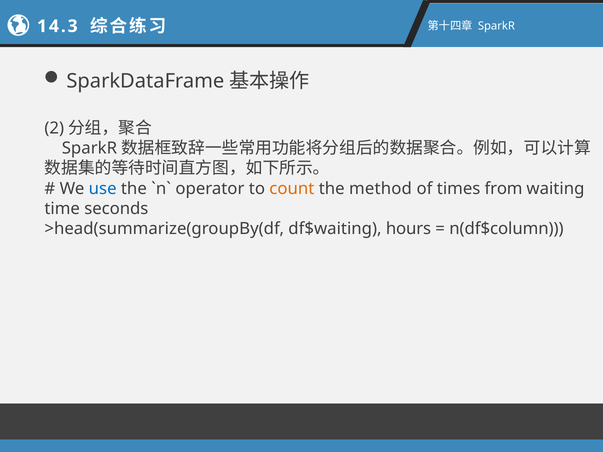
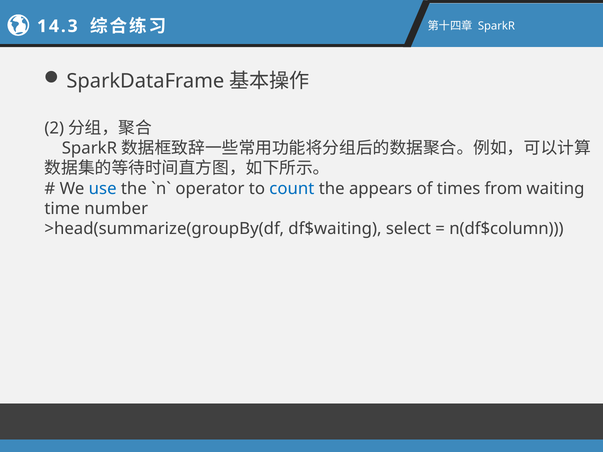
count colour: orange -> blue (292, 189)
method: method -> appears (381, 189)
seconds: seconds -> number (116, 209)
hours: hours -> select (408, 229)
